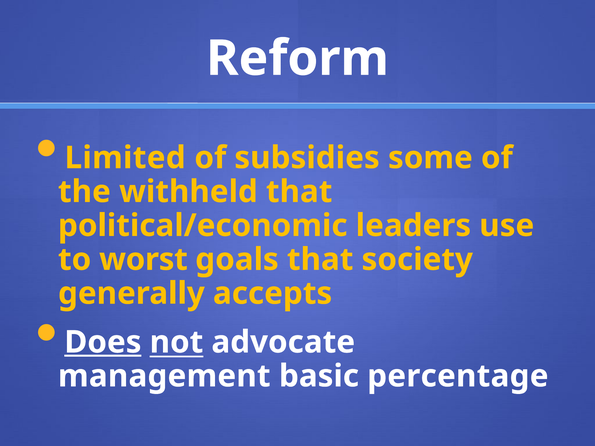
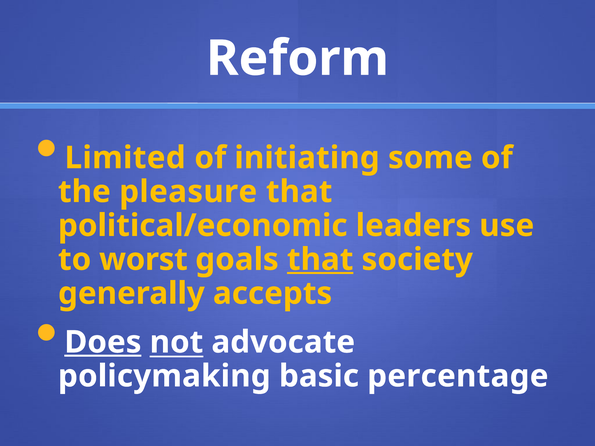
subsidies: subsidies -> initiating (307, 158)
withheld: withheld -> pleasure (188, 192)
that underline: none -> present (320, 260)
management: management -> policymaking (164, 376)
